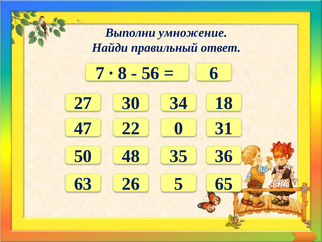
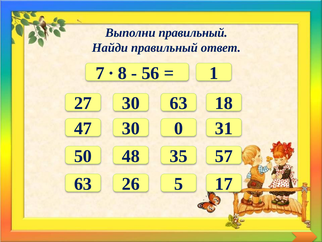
Выполни умножение: умножение -> правильный (193, 33)
6: 6 -> 1 (214, 73)
30 34: 34 -> 63 (179, 103)
47 22: 22 -> 30 (131, 128)
36: 36 -> 57 (224, 156)
65: 65 -> 17 (224, 184)
